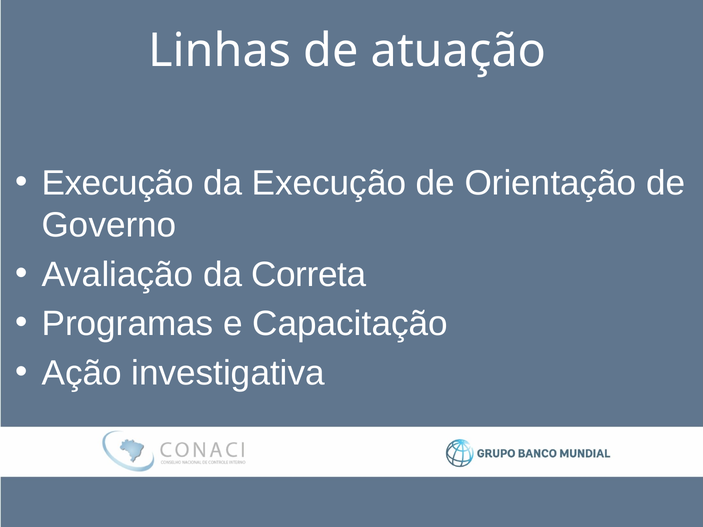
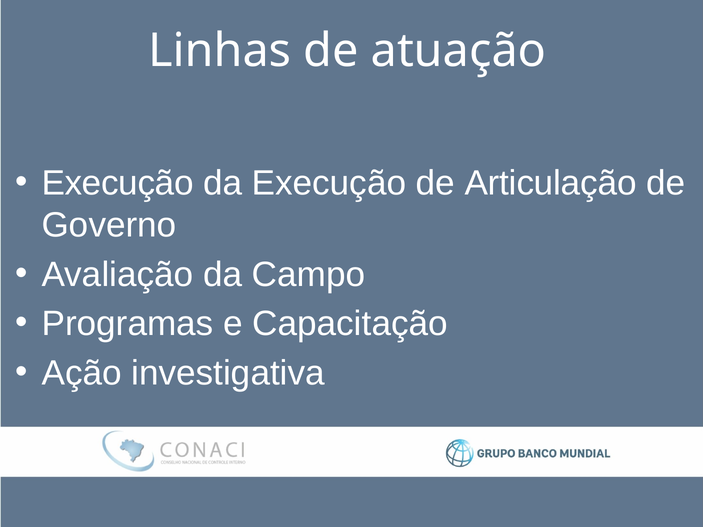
Orientação: Orientação -> Articulação (551, 183)
Correta: Correta -> Campo (309, 275)
